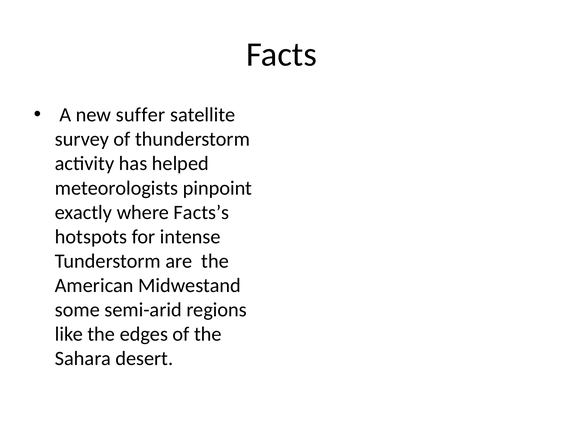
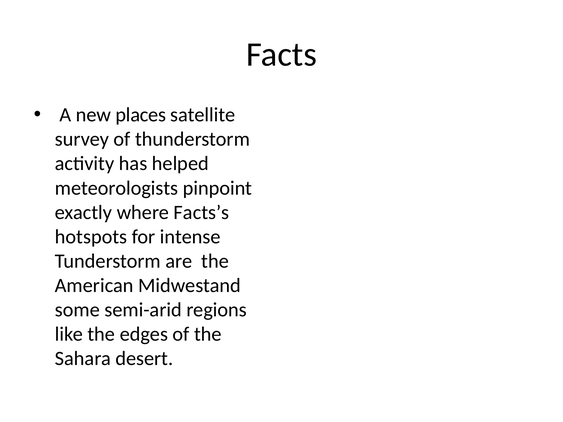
suffer: suffer -> places (141, 115)
